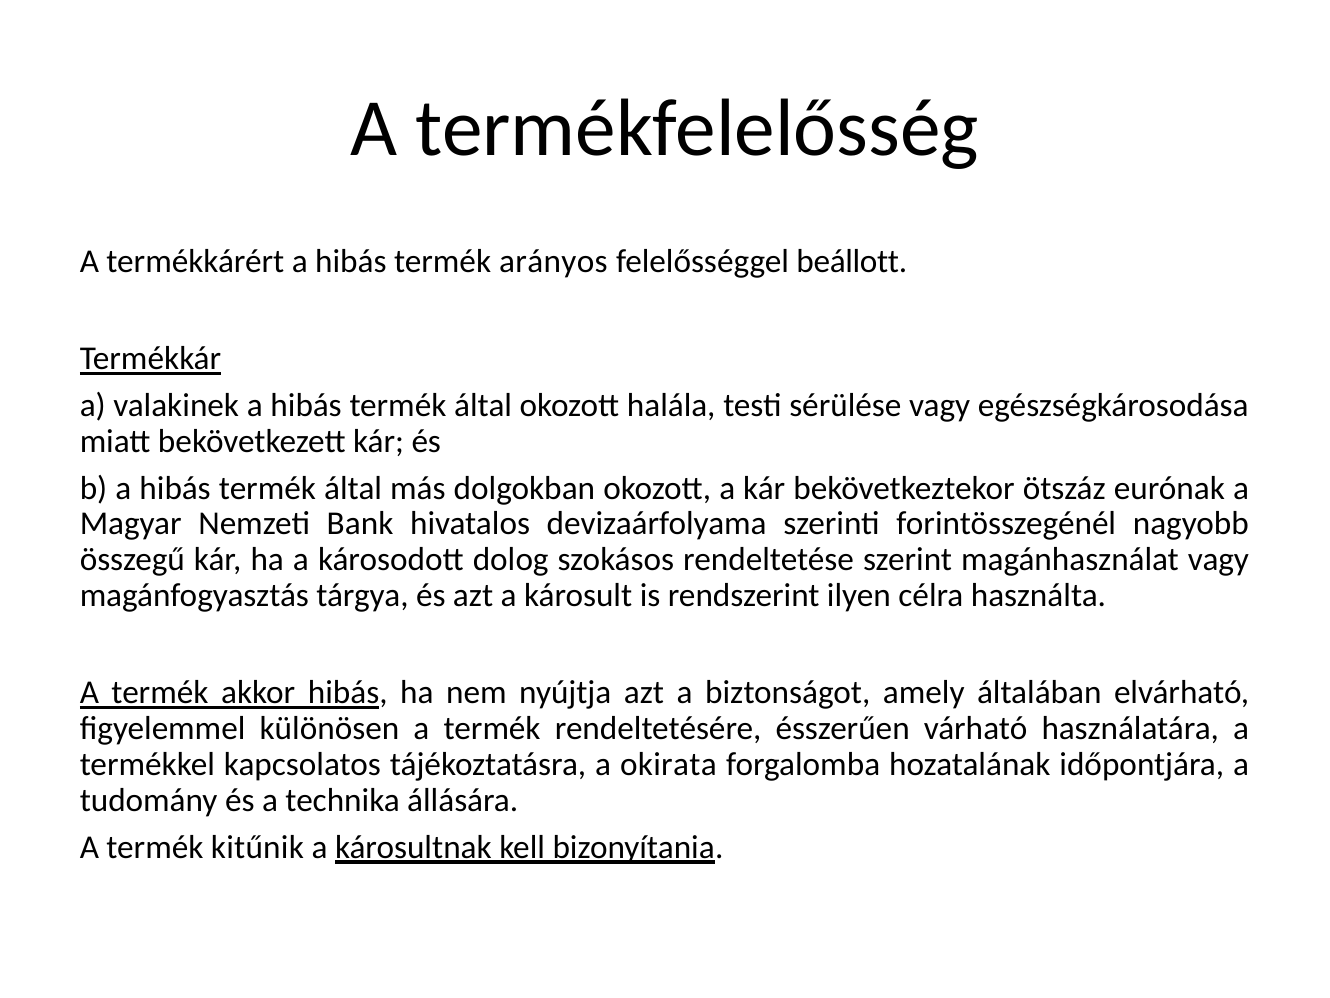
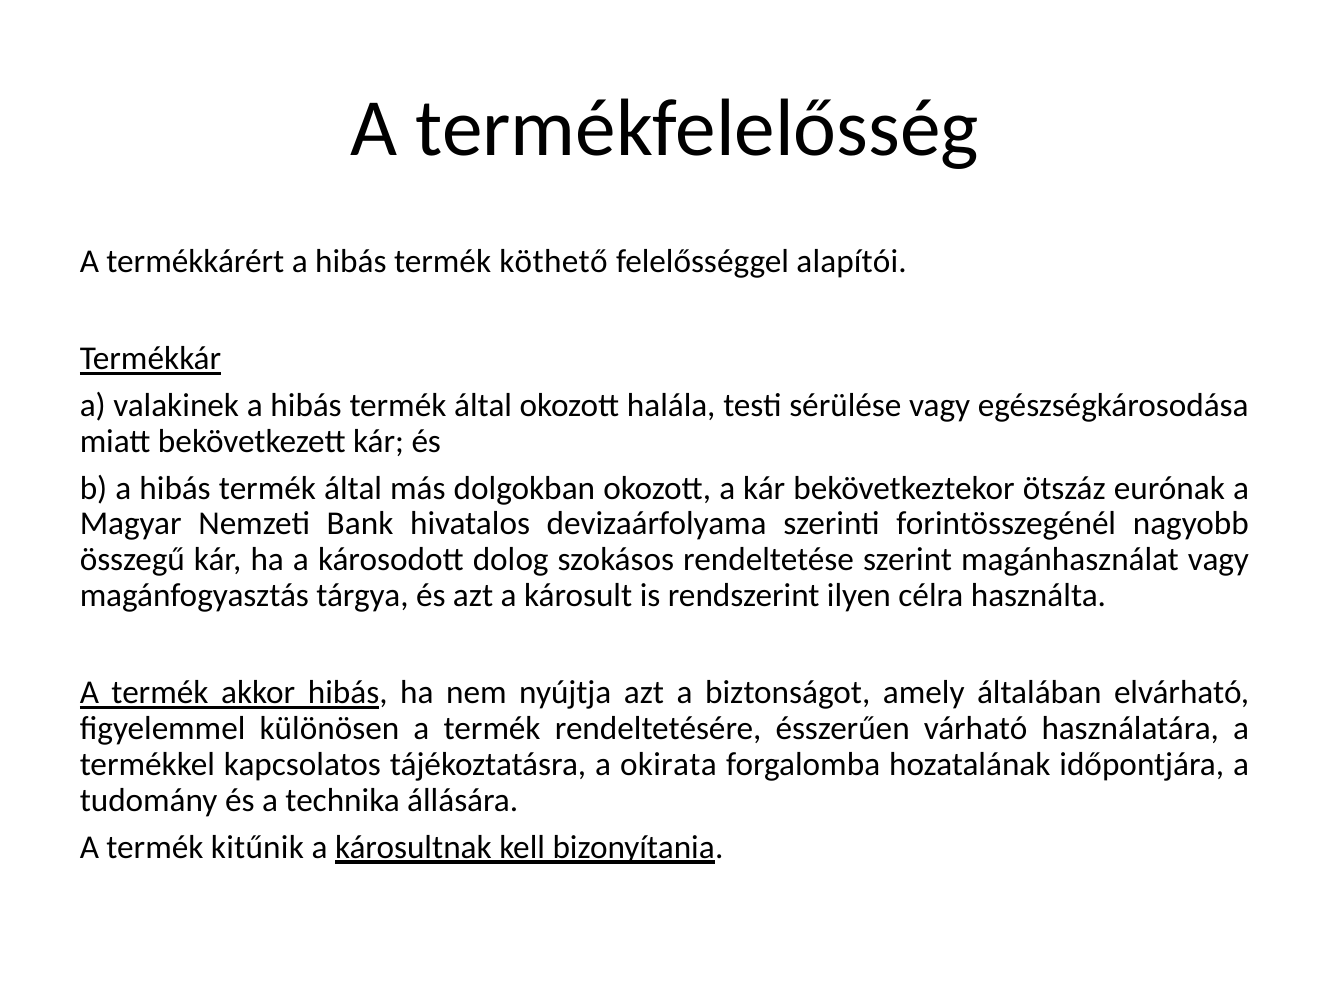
arányos: arányos -> köthető (553, 262)
beállott: beállott -> alapítói (852, 262)
